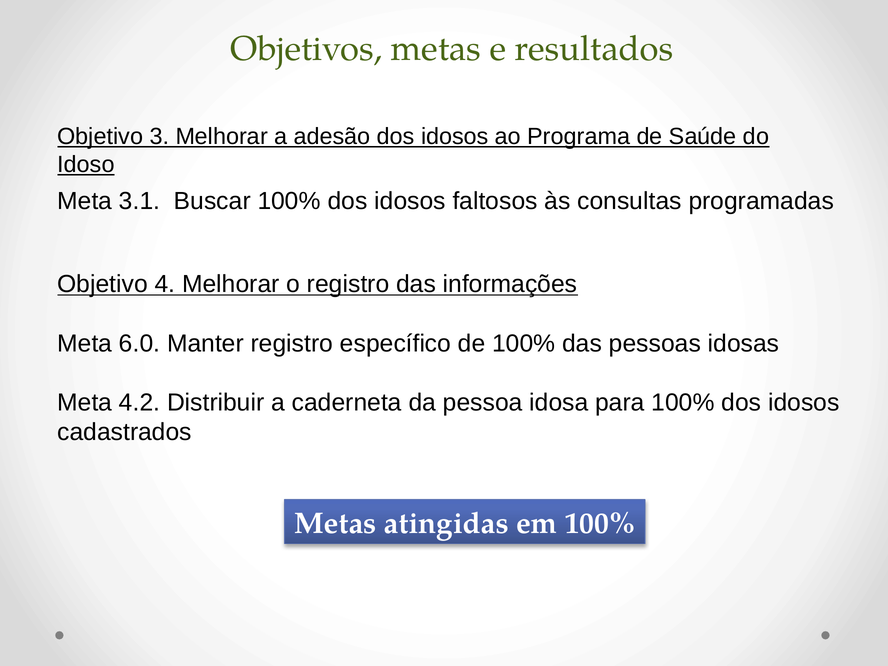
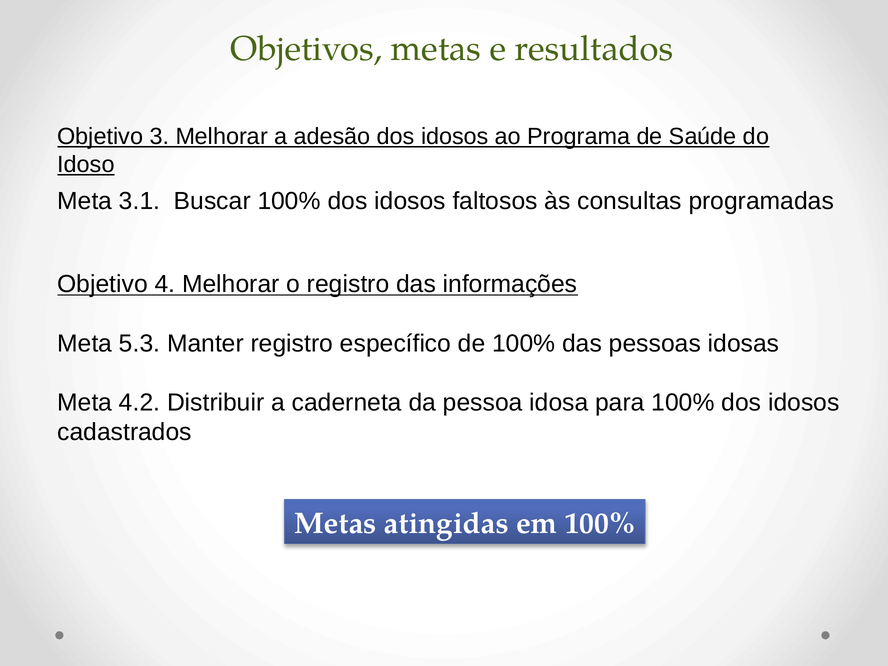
6.0: 6.0 -> 5.3 (140, 343)
